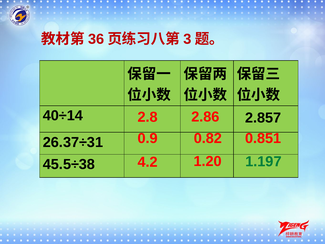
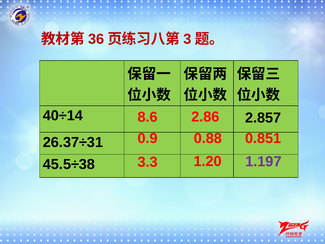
2.8: 2.8 -> 8.6 (148, 117)
0.82: 0.82 -> 0.88 (208, 138)
4.2: 4.2 -> 3.3 (148, 162)
1.197 colour: green -> purple (263, 161)
